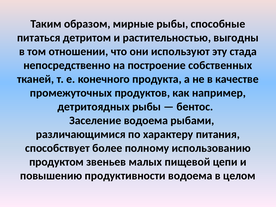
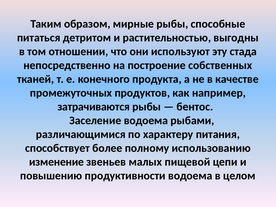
детритоядных: детритоядных -> затрачиваются (94, 107)
продуктом: продуктом -> изменение (57, 162)
